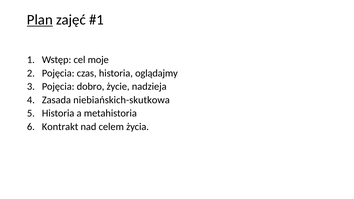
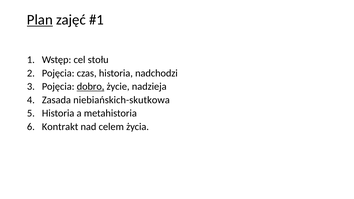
moje: moje -> stołu (98, 60)
oglądajmy: oglądajmy -> nadchodzi (156, 73)
dobro underline: none -> present (91, 87)
